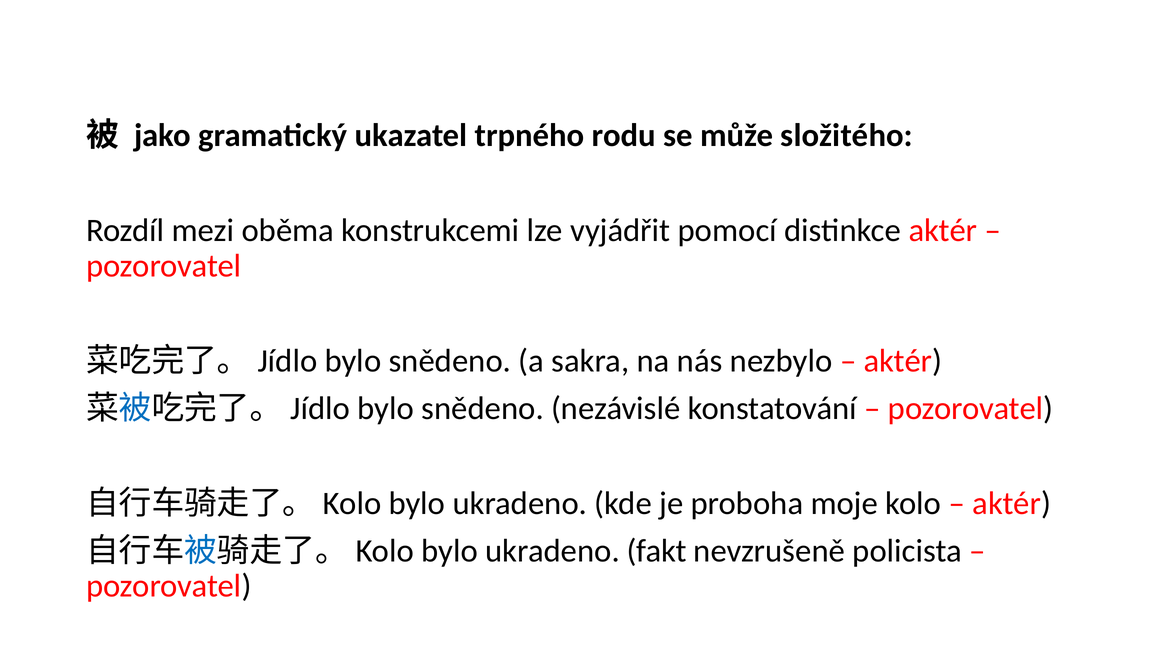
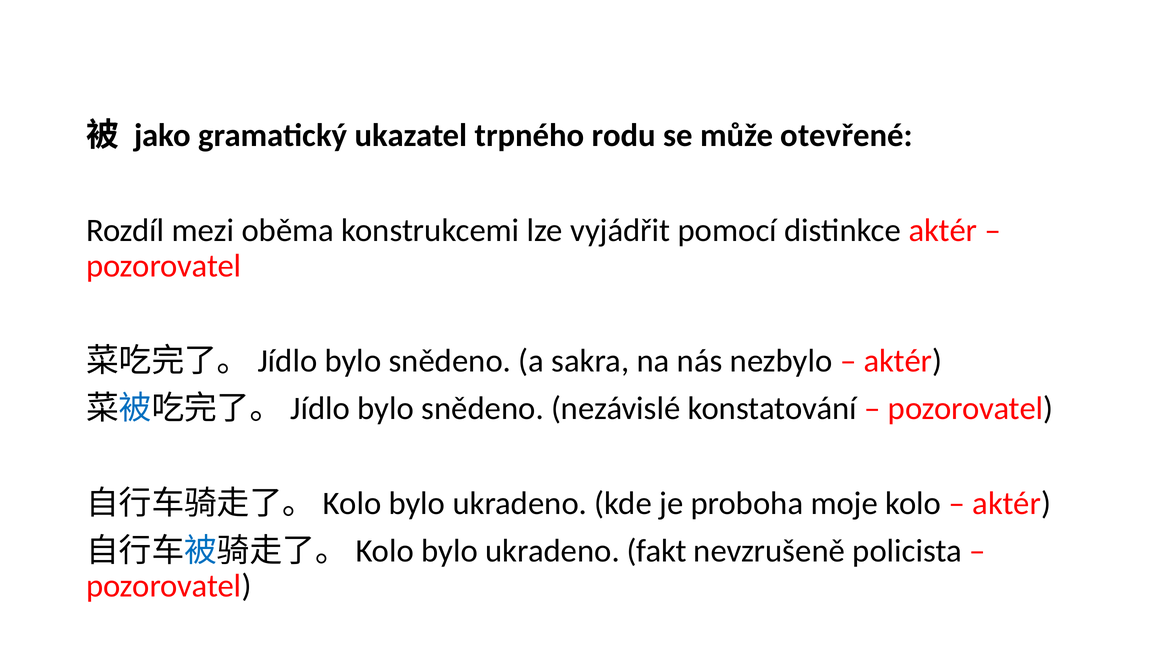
složitého: složitého -> otevřené (847, 136)
